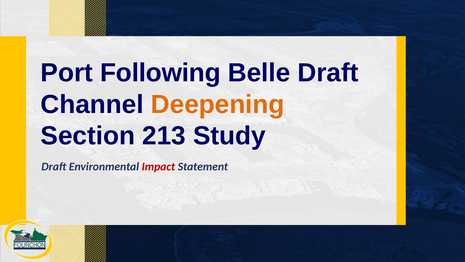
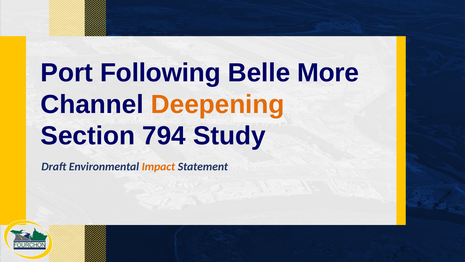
Belle Draft: Draft -> More (328, 73)
213: 213 -> 794 (164, 136)
Impact colour: red -> orange (158, 166)
